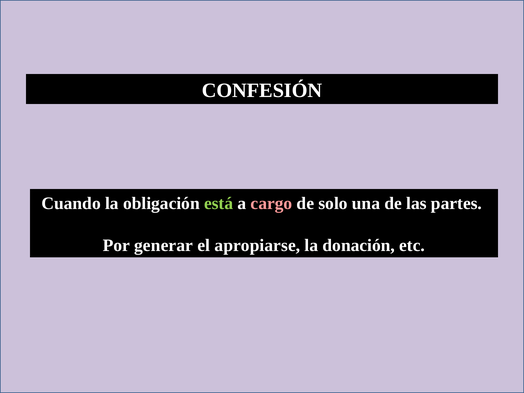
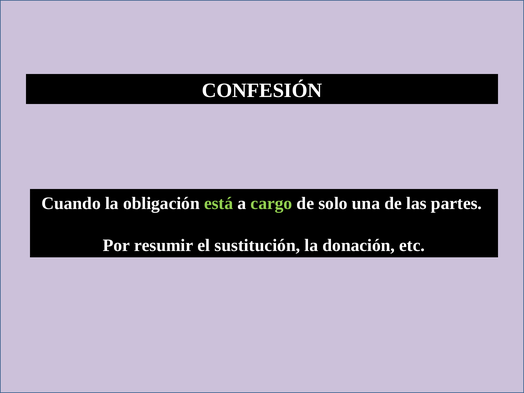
cargo colour: pink -> light green (271, 203)
generar: generar -> resumir (164, 245)
apropiarse: apropiarse -> sustitución (257, 245)
